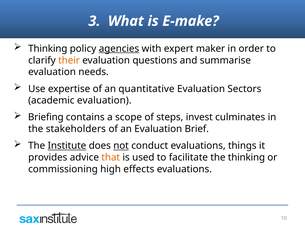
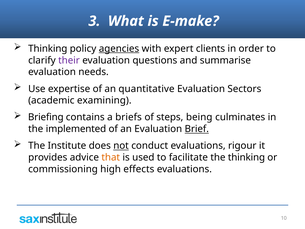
maker: maker -> clients (211, 49)
their colour: orange -> purple (69, 60)
academic evaluation: evaluation -> examining (104, 100)
scope: scope -> briefs (129, 117)
invest: invest -> being (199, 117)
stakeholders: stakeholders -> implemented (76, 129)
Brief underline: none -> present (197, 129)
Institute underline: present -> none (67, 146)
things: things -> rigour (242, 146)
